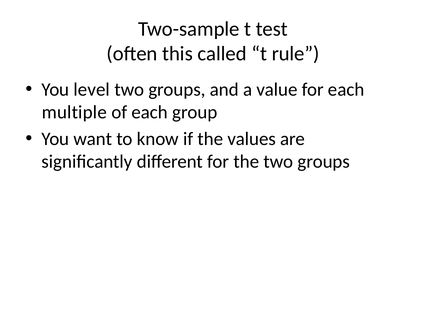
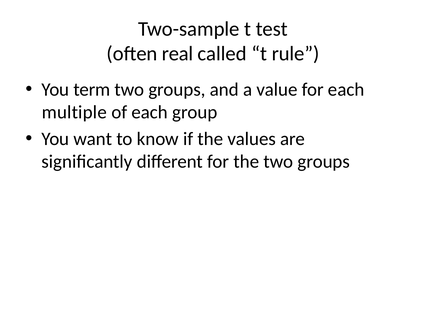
this: this -> real (178, 54)
level: level -> term (92, 89)
